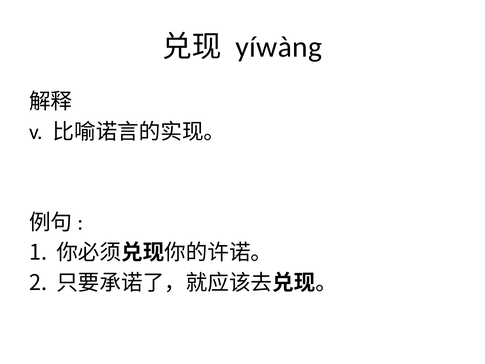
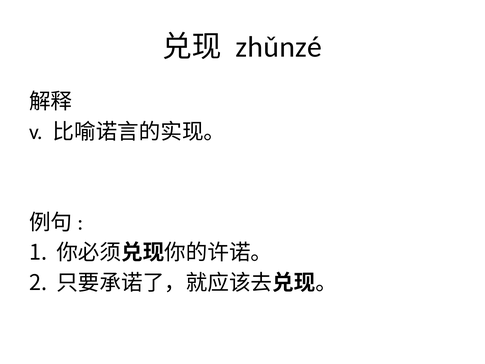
yíwàng: yíwàng -> zhǔnzé (279, 47)
